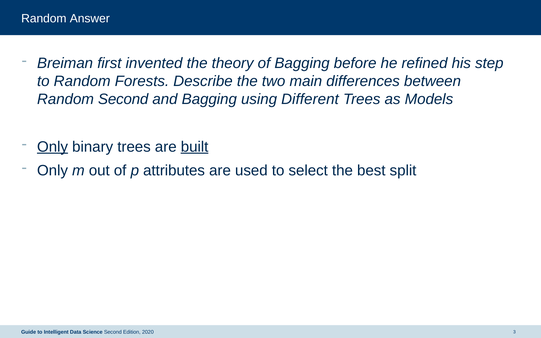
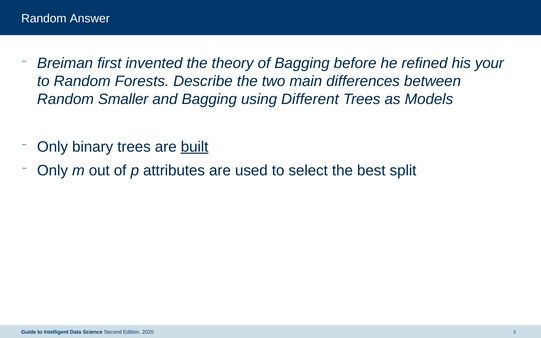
step: step -> your (489, 63)
Random Second: Second -> Smaller (123, 99)
Only underline: present -> none (53, 147)
